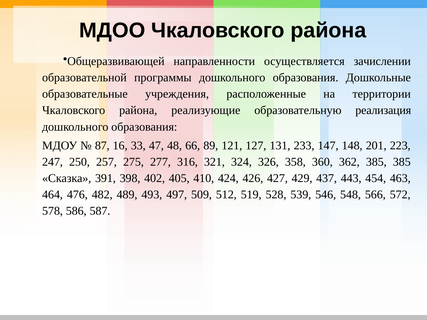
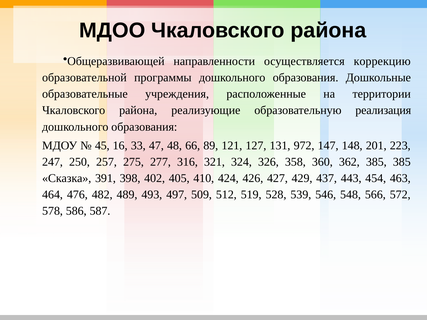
зачислении: зачислении -> коррекцию (382, 61)
87: 87 -> 45 (102, 146)
233: 233 -> 972 (304, 146)
